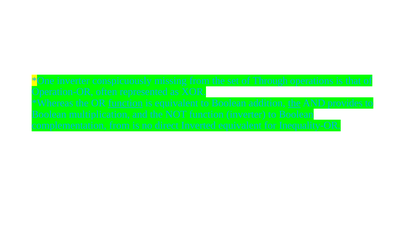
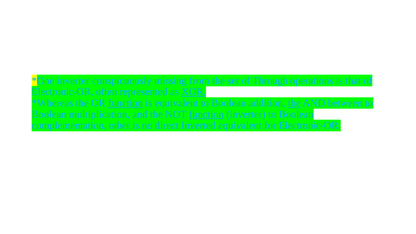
Operation-OR: Operation-OR -> Electronic-OR (62, 92)
XOR underline: none -> present (194, 92)
provides: provides -> between (345, 103)
function underline: none -> present (206, 114)
complementation from: from -> other (119, 126)
for Inequality-OR: Inequality-OR -> Electronic-OR (310, 126)
